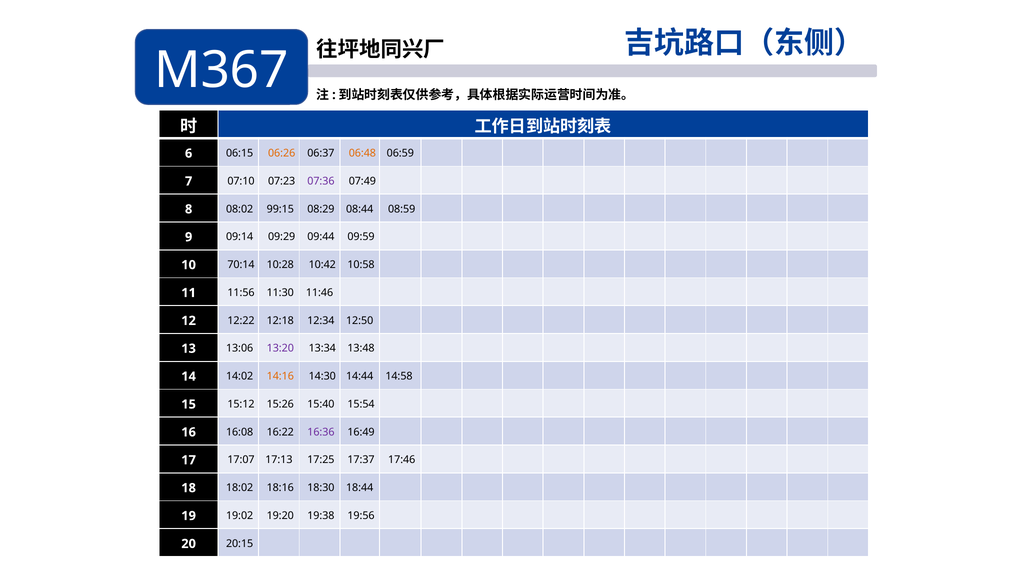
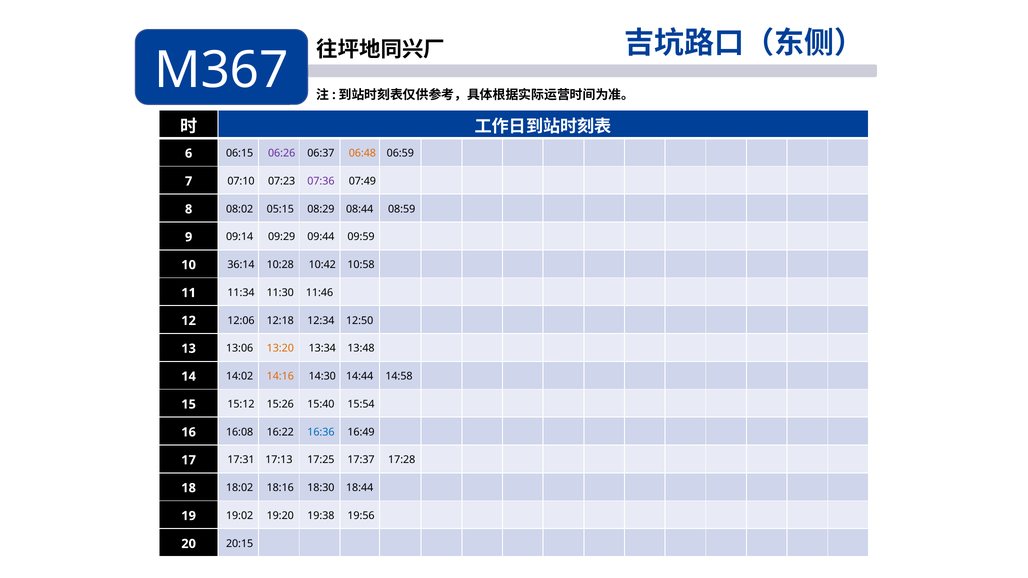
06:26 colour: orange -> purple (282, 153)
99:15: 99:15 -> 05:15 (280, 209)
70:14: 70:14 -> 36:14 (241, 265)
11:56: 11:56 -> 11:34 (241, 293)
12:22: 12:22 -> 12:06 (241, 321)
13:20 colour: purple -> orange (280, 349)
16:36 colour: purple -> blue (321, 432)
17:07: 17:07 -> 17:31 (241, 460)
17:46: 17:46 -> 17:28 (402, 460)
